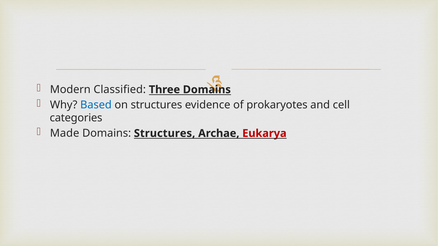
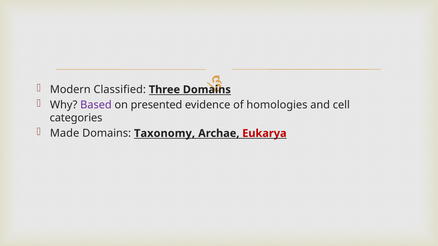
Based colour: blue -> purple (96, 105)
on structures: structures -> presented (156, 105)
prokaryotes: prokaryotes -> homologies (277, 105)
Domains Structures: Structures -> Taxonomy (165, 134)
